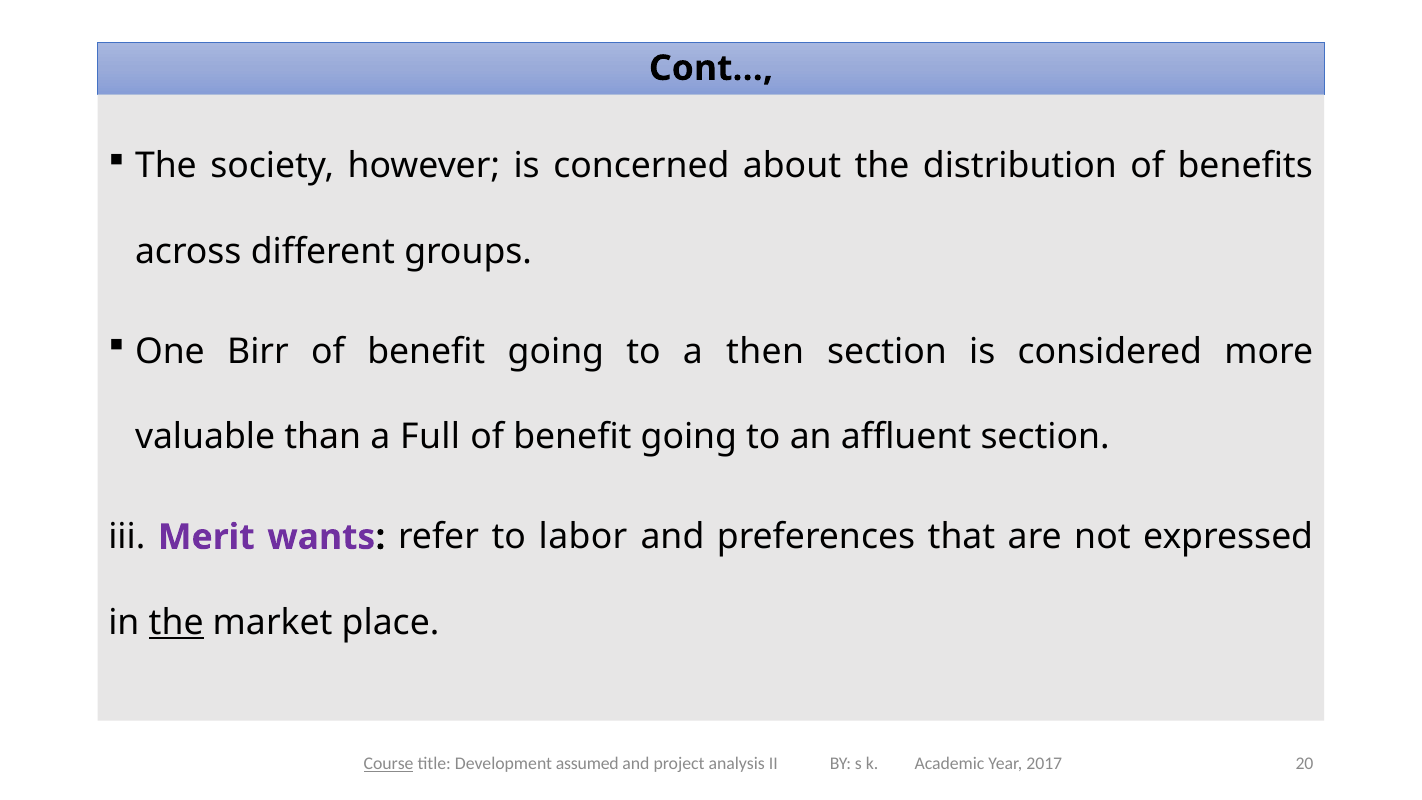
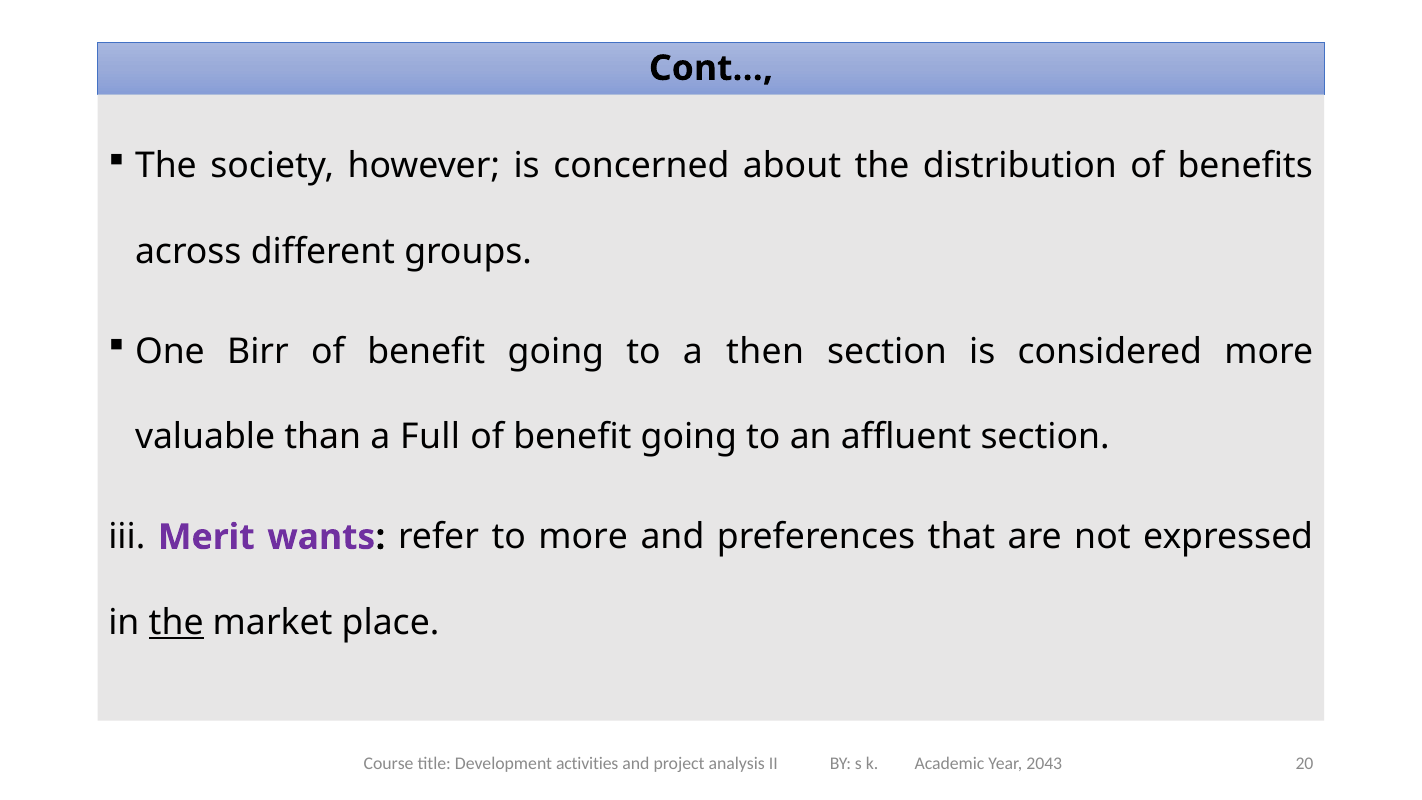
to labor: labor -> more (583, 537)
Course underline: present -> none (389, 764)
assumed: assumed -> activities (587, 764)
2017: 2017 -> 2043 (1044, 764)
